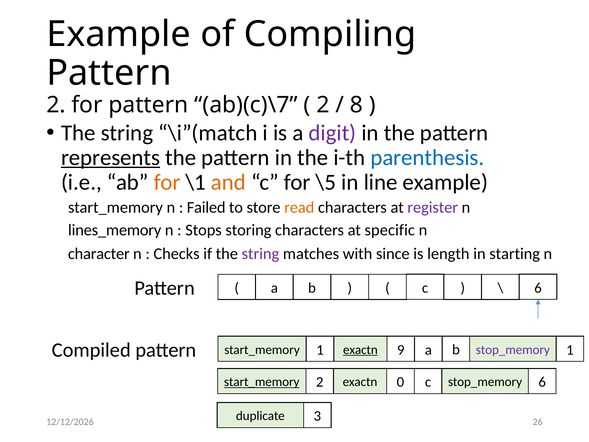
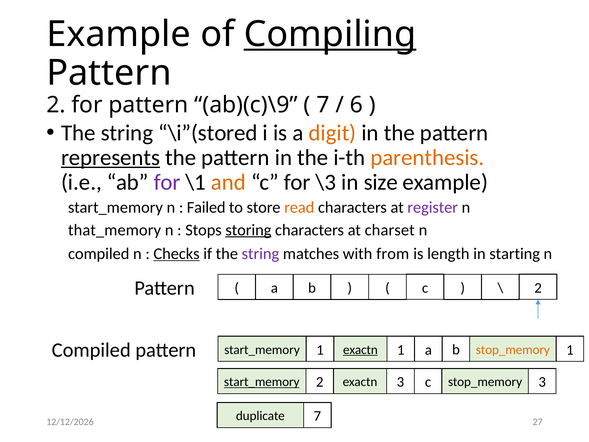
Compiling underline: none -> present (330, 34)
ab)(c)\7: ab)(c)\7 -> ab)(c)\9 (246, 105)
2: 2 -> 7 (323, 105)
8: 8 -> 6 (356, 105)
\i”(match: \i”(match -> \i”(stored (208, 133)
digit colour: purple -> orange (332, 133)
parenthesis colour: blue -> orange (427, 158)
for colour: orange -> purple (167, 182)
\5: \5 -> \3 (326, 182)
line: line -> size (381, 182)
lines_memory: lines_memory -> that_memory (115, 230)
storing underline: none -> present (248, 230)
specific: specific -> charset (390, 230)
character: character -> compiled (99, 253)
Checks underline: none -> present (177, 253)
since: since -> from (393, 253)
6: 6 -> 2 (538, 288)
pattern 9: 9 -> 1 (401, 350)
stop_memory colour: purple -> orange (513, 350)
stop_memory 6: 6 -> 3 (542, 382)
exactn 0: 0 -> 3 (400, 382)
duplicate 3: 3 -> 7 (317, 416)
26: 26 -> 27 (538, 422)
